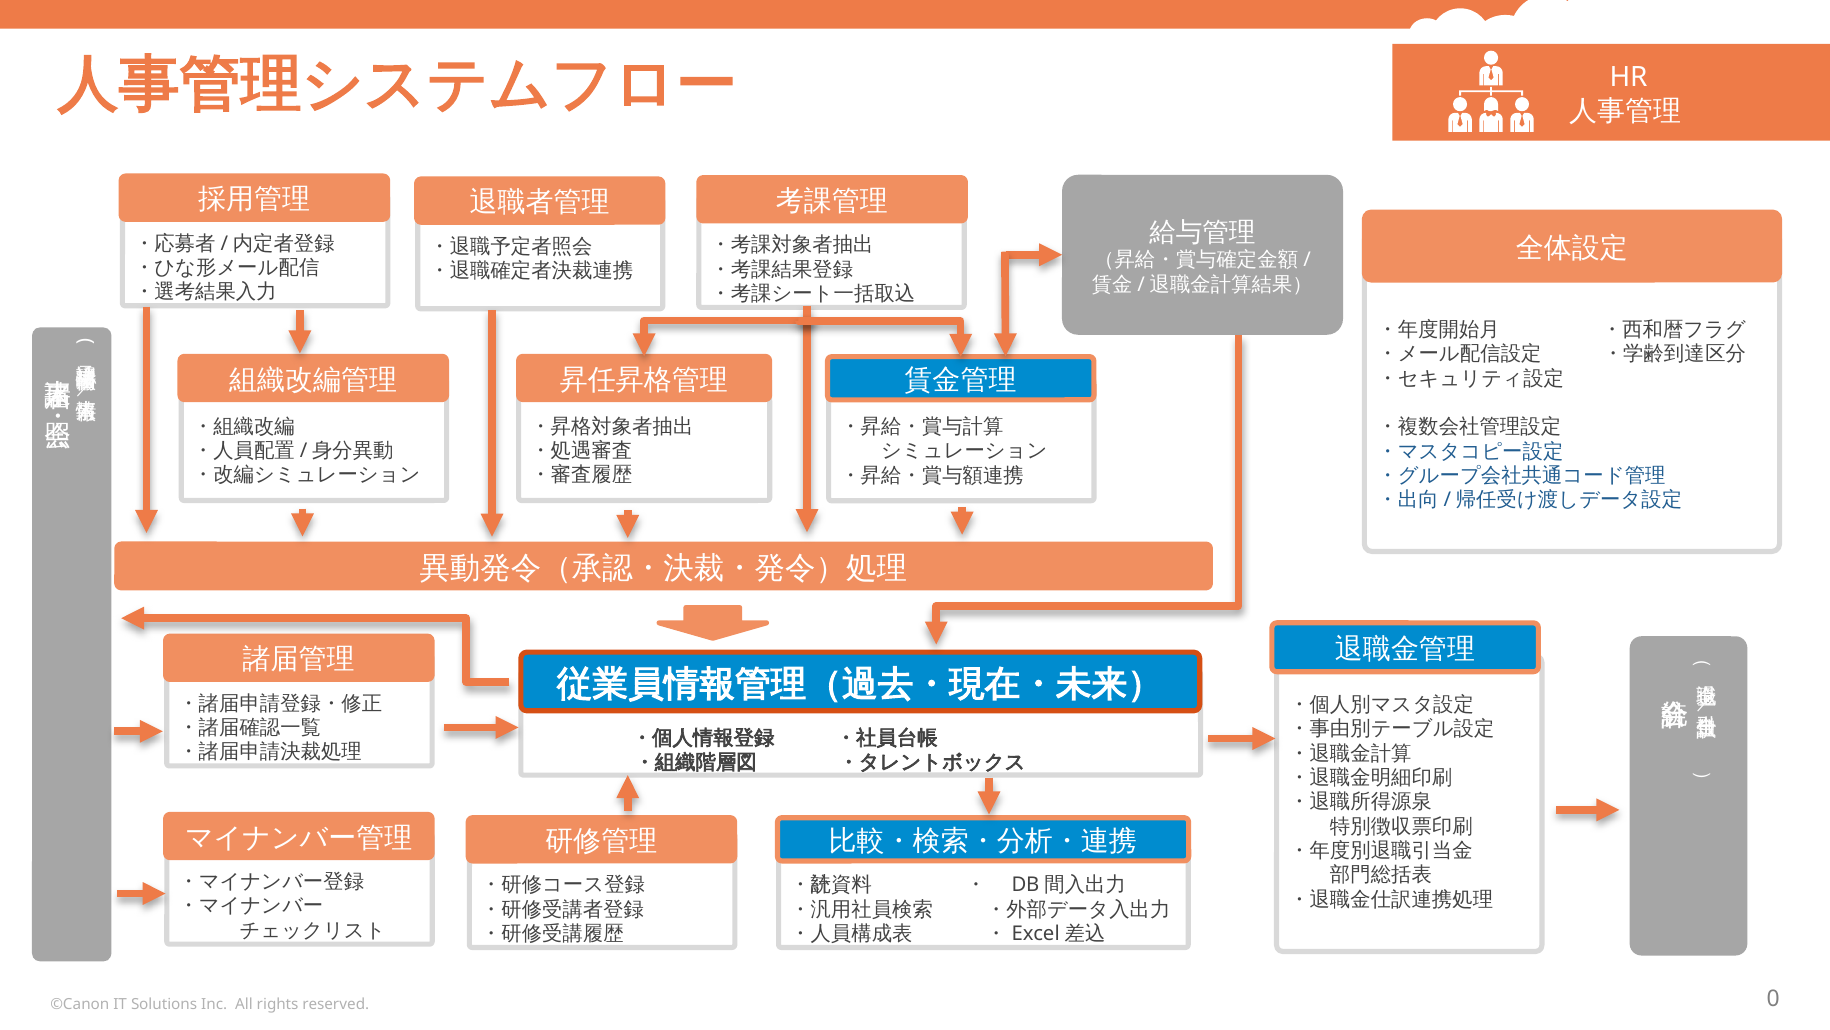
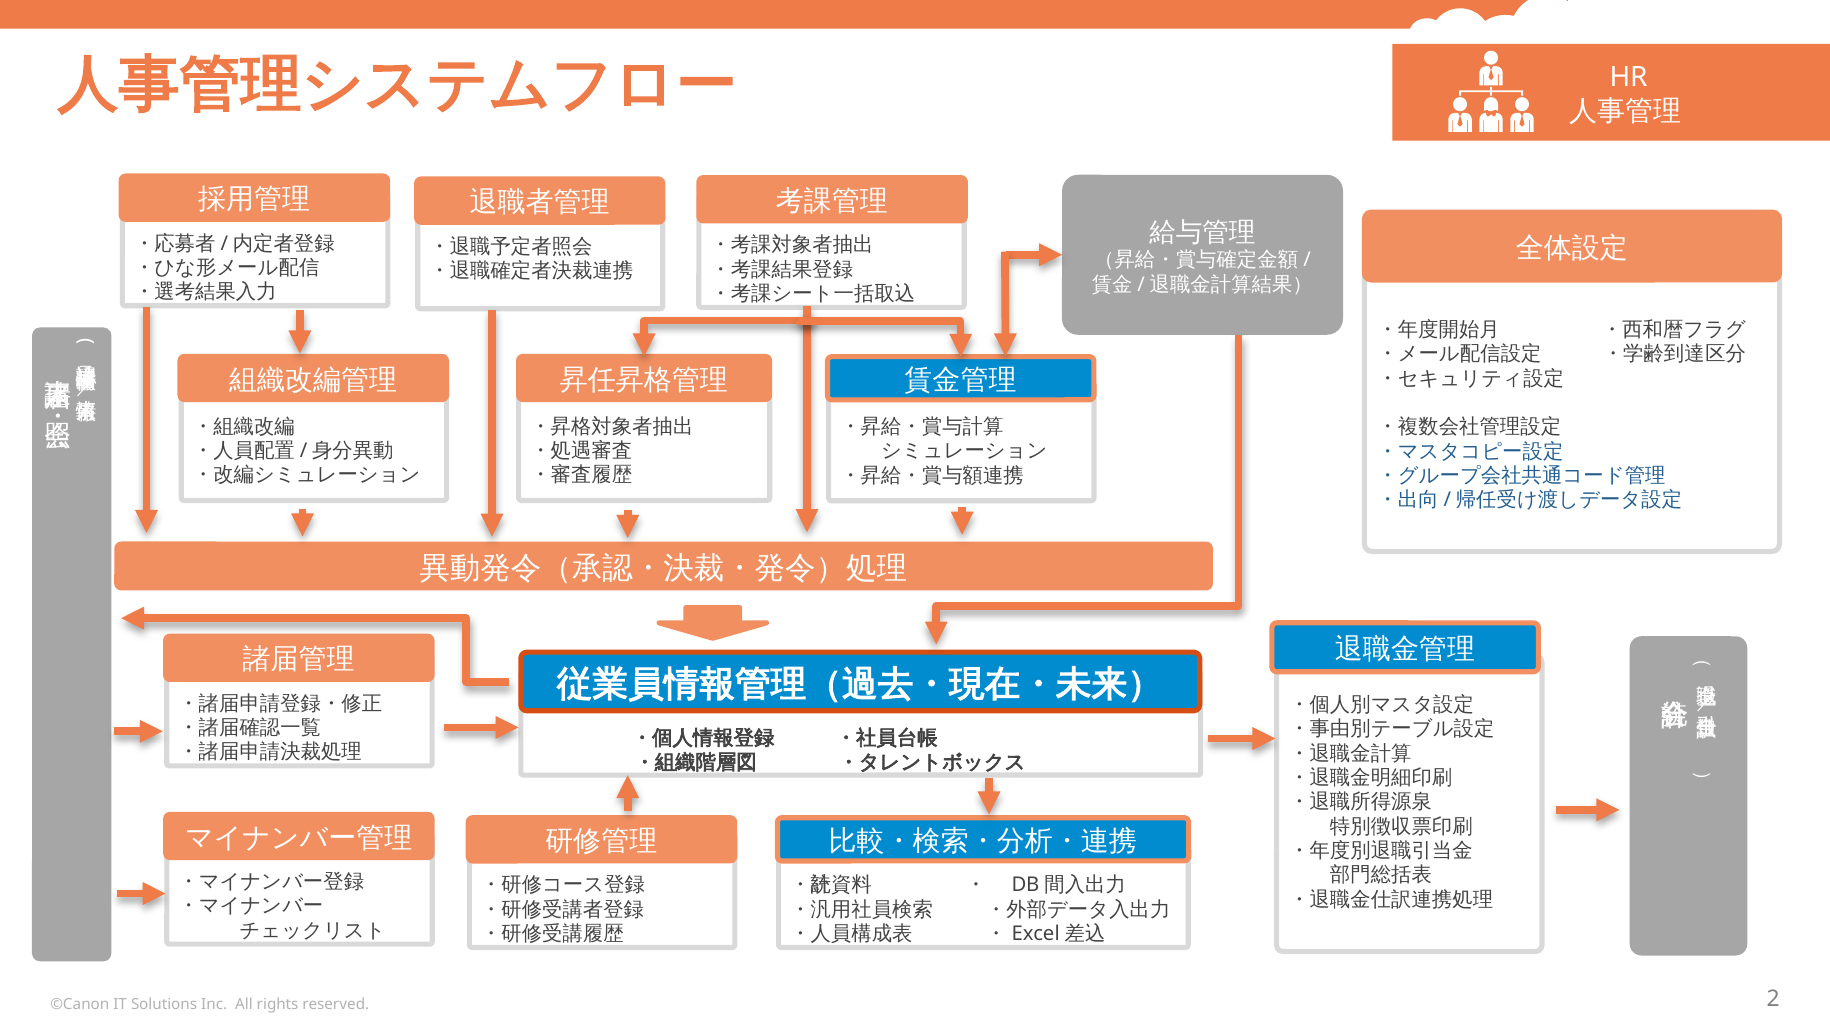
0: 0 -> 2 (1773, 998)
